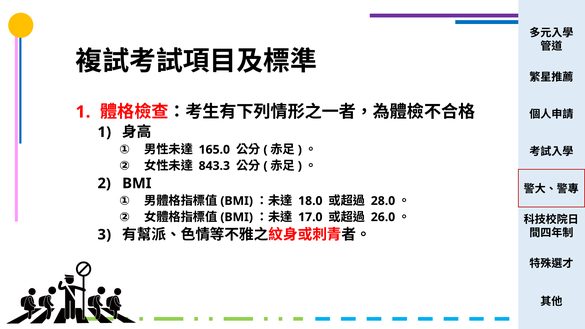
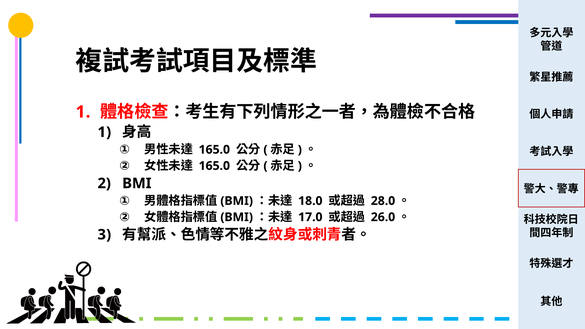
843.3: 843.3 -> 165.0 (214, 166)
